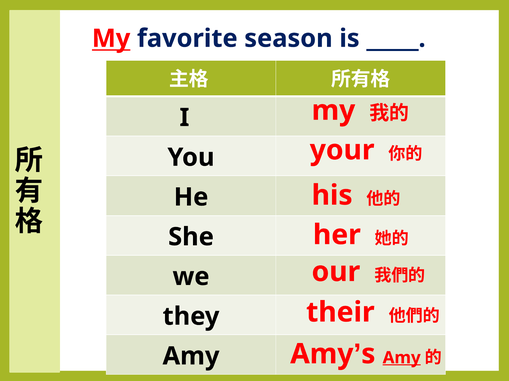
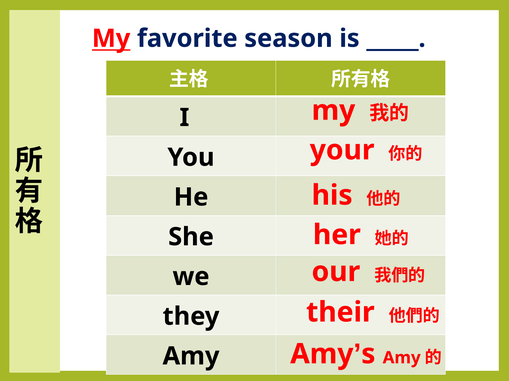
Amy underline: present -> none (402, 358)
